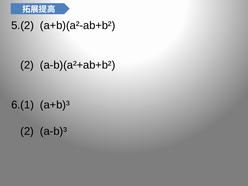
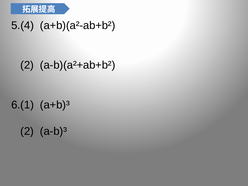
5.(2: 5.(2 -> 5.(4 (23, 25)
